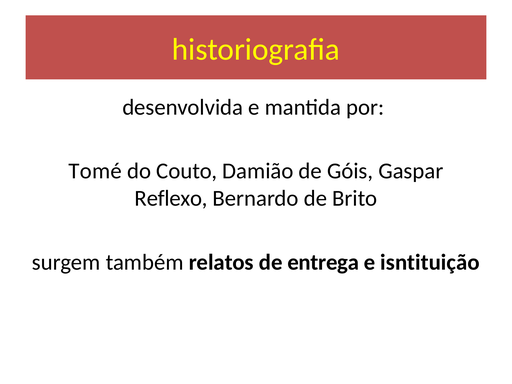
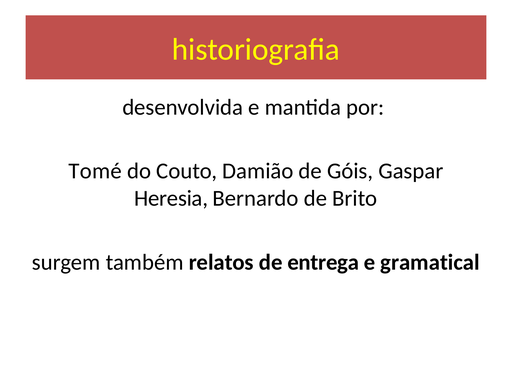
Reflexo: Reflexo -> Heresia (171, 198)
isntituição: isntituição -> gramatical (430, 262)
